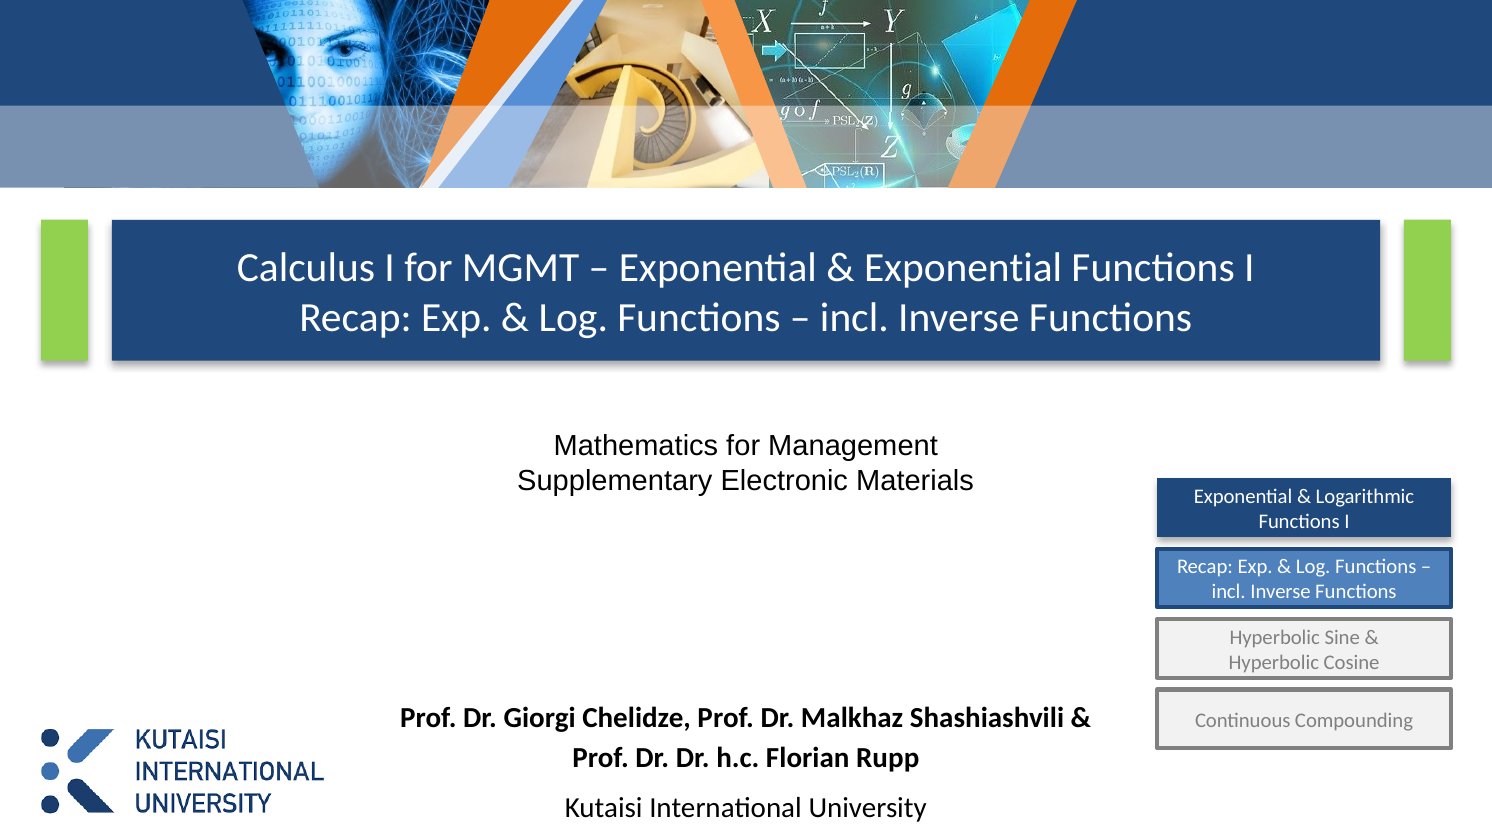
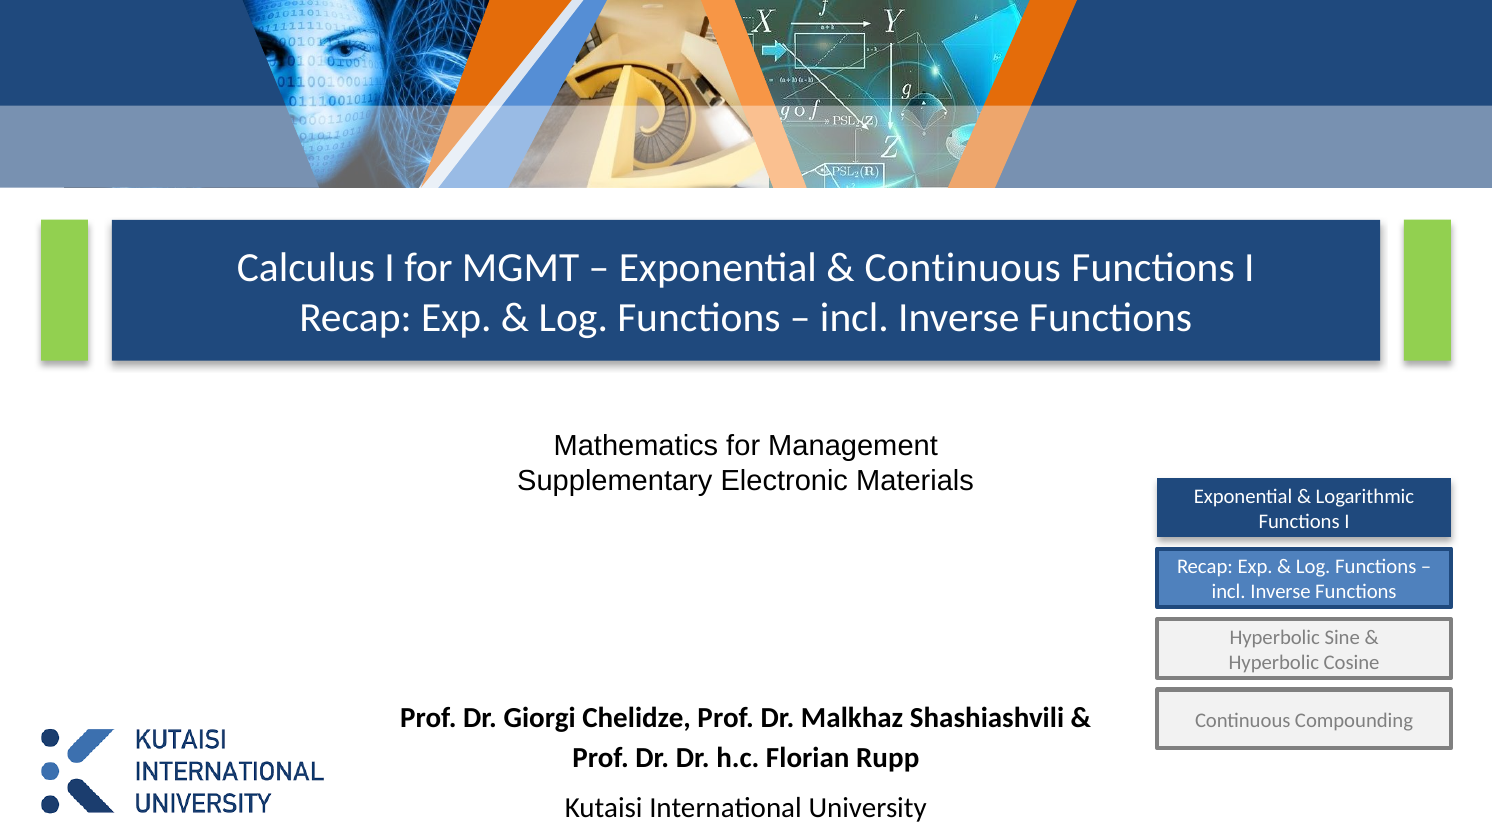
Exponential: Exponential -> Continuous (963, 268)
